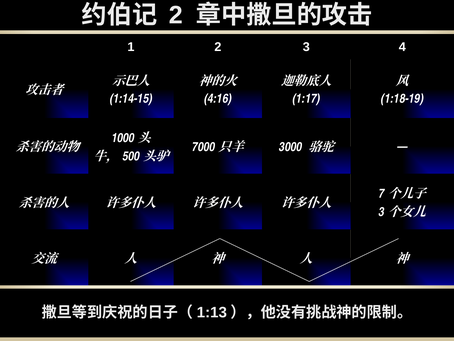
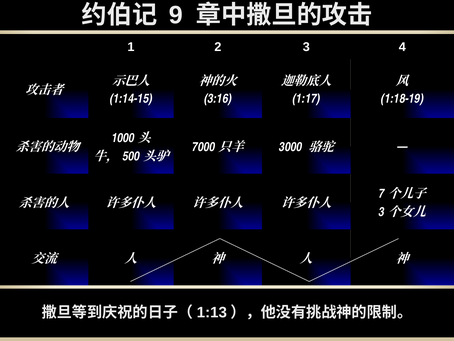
2: 2 -> 9 (176, 15)
4:16: 4:16 -> 3:16 (218, 99)
